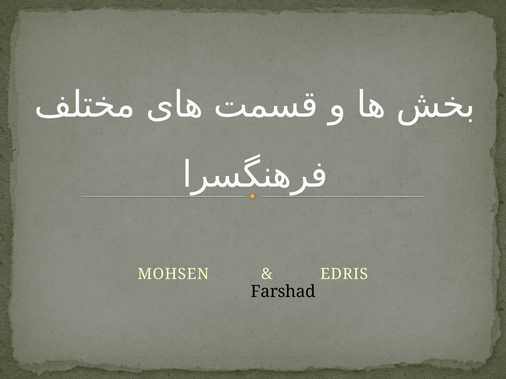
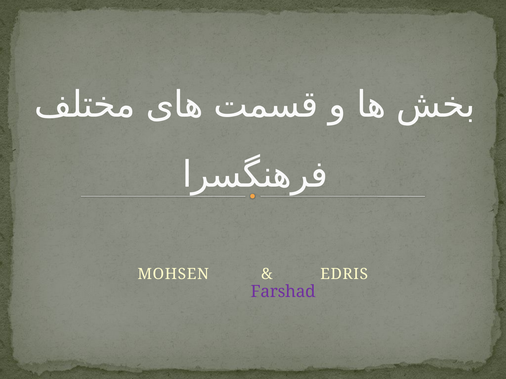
Farshad colour: black -> purple (283, 292)
